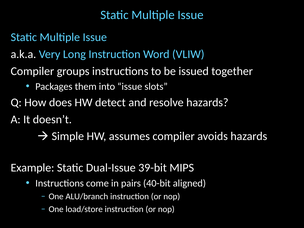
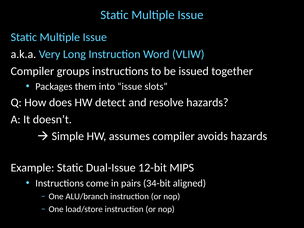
39-bit: 39-bit -> 12-bit (153, 168)
40-bit: 40-bit -> 34-bit (157, 183)
